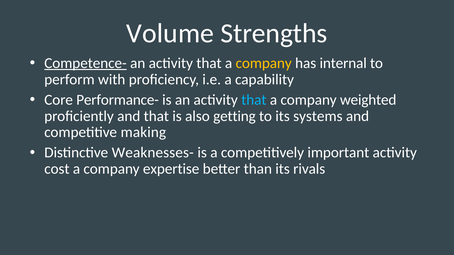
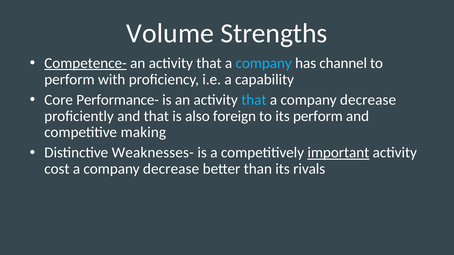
company colour: yellow -> light blue (264, 63)
internal: internal -> channel (343, 63)
weighted: weighted -> decrease (368, 100)
getting: getting -> foreign (234, 116)
its systems: systems -> perform (318, 116)
important underline: none -> present (338, 153)
expertise: expertise -> decrease (171, 169)
